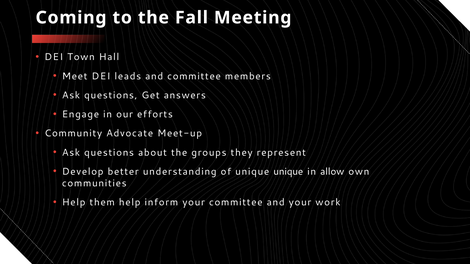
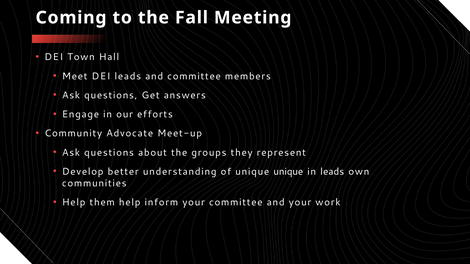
in allow: allow -> leads (332, 172)
